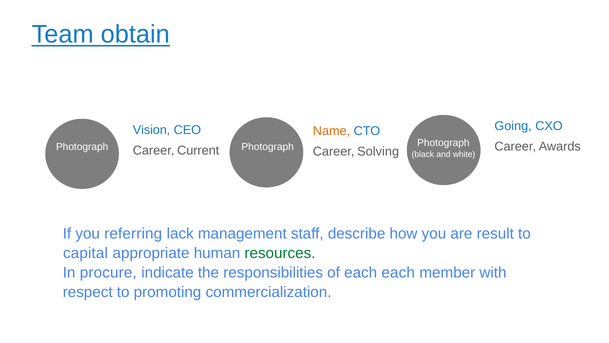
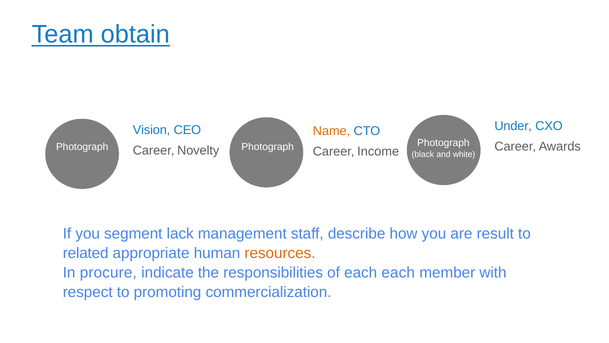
Going: Going -> Under (513, 126)
Current: Current -> Novelty (198, 150)
Solving: Solving -> Income (378, 151)
referring: referring -> segment (133, 233)
capital: capital -> related (86, 253)
resources colour: green -> orange (280, 253)
